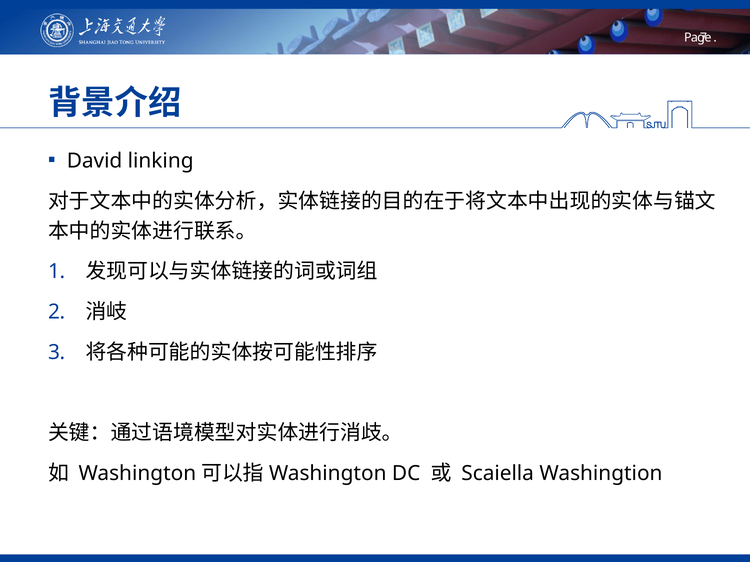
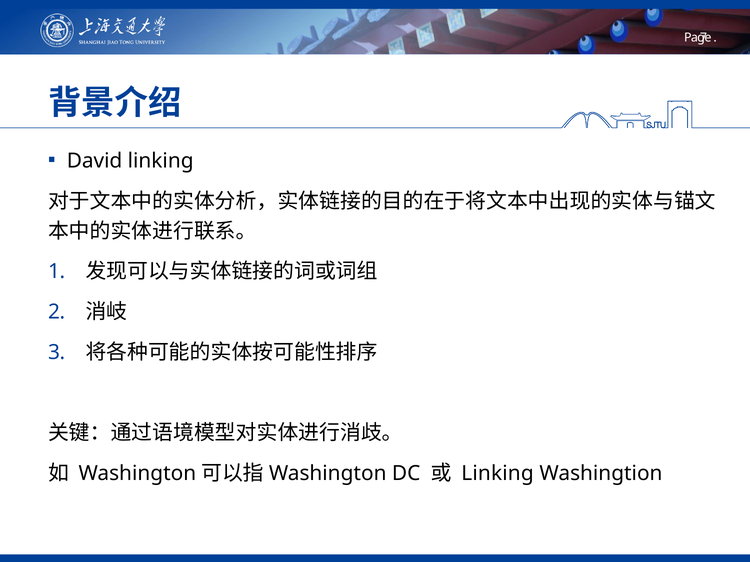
Scaiella: Scaiella -> Linking (498, 474)
